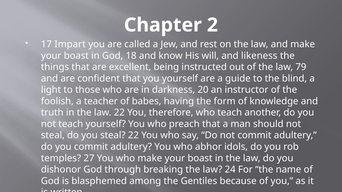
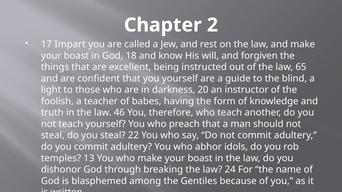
likeness: likeness -> forgiven (259, 56)
79: 79 -> 65 (301, 67)
law 22: 22 -> 46 (119, 113)
27: 27 -> 13 (89, 158)
